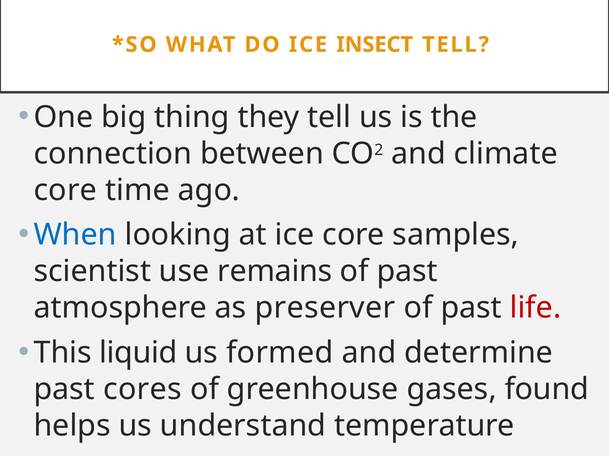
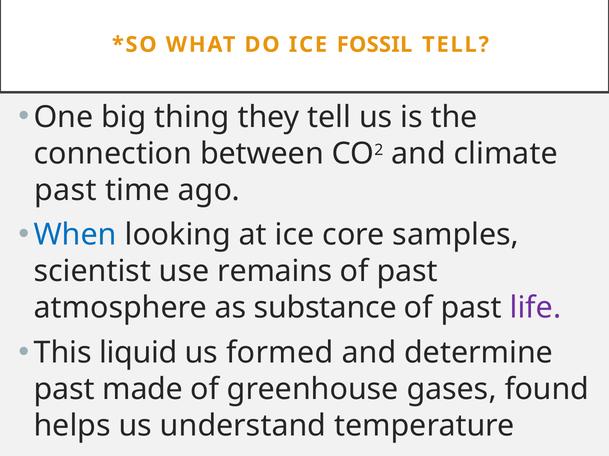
INSECT: INSECT -> FOSSIL (375, 45)
core: core -> past (65, 190)
preserver: preserver -> substance (325, 308)
life colour: red -> purple (536, 308)
cores: cores -> made (143, 390)
